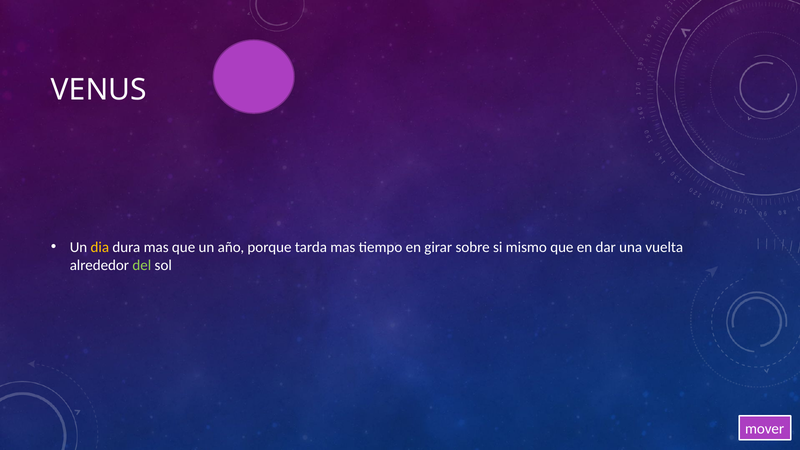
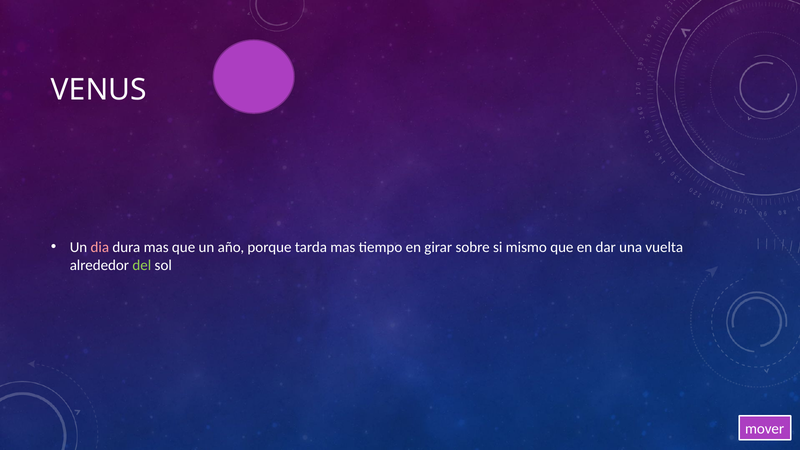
dia colour: yellow -> pink (100, 247)
